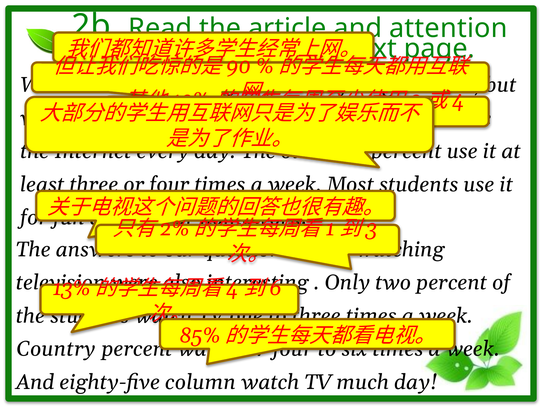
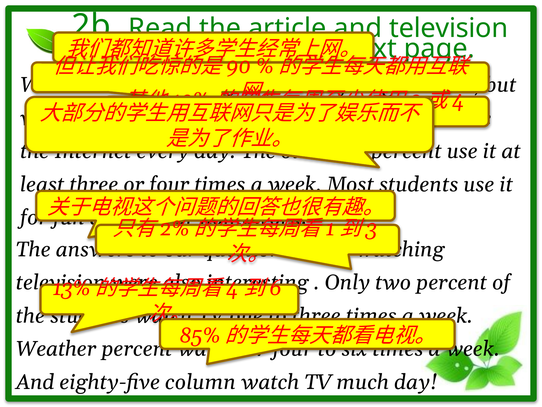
attention: attention -> television (449, 28)
Country: Country -> Weather (56, 349)
